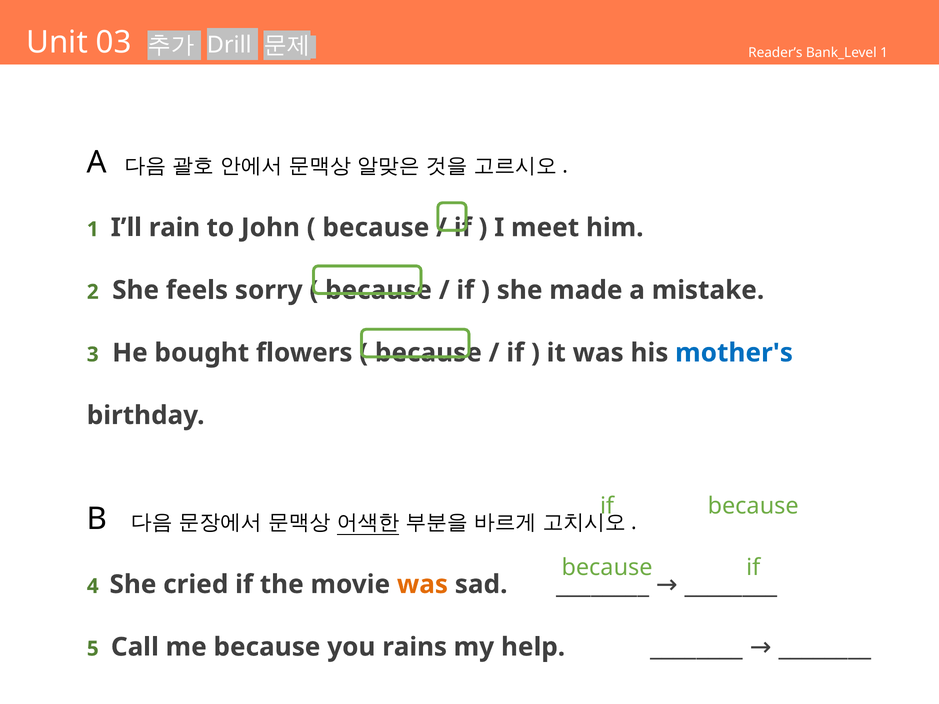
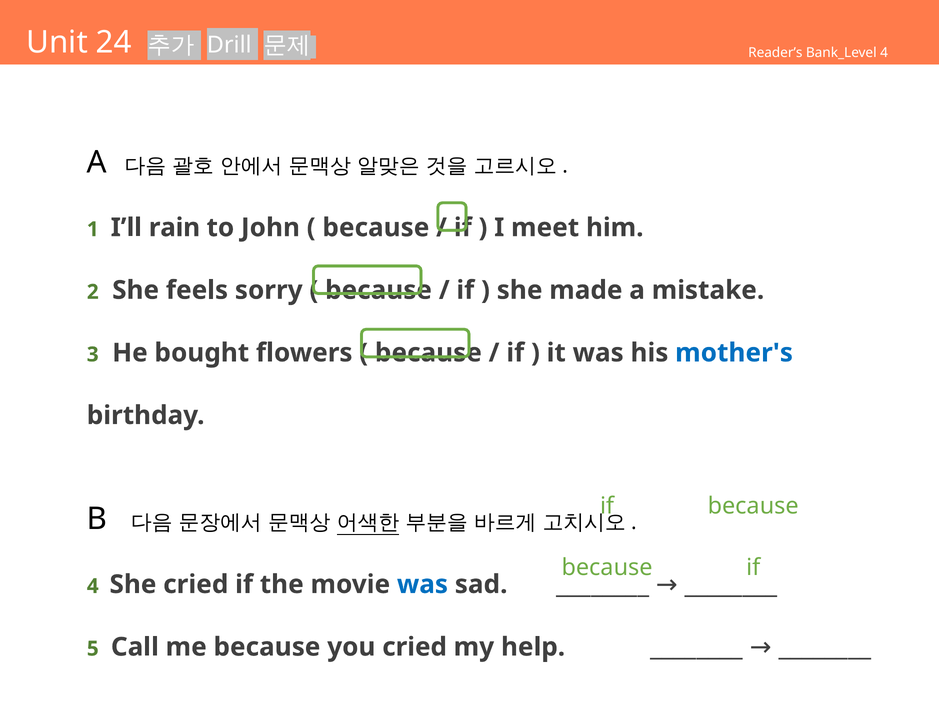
03: 03 -> 24 (114, 43)
Bank_Level 1: 1 -> 4 (884, 53)
was colour: orange -> blue (422, 585)
you rains: rains -> cried (415, 647)
